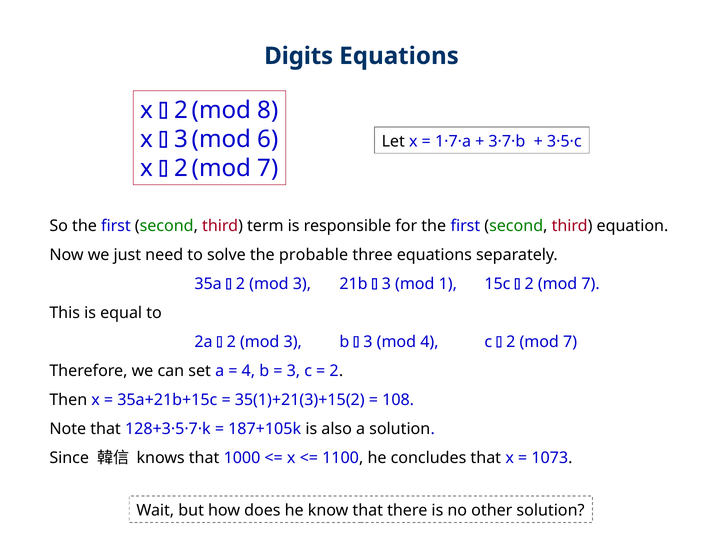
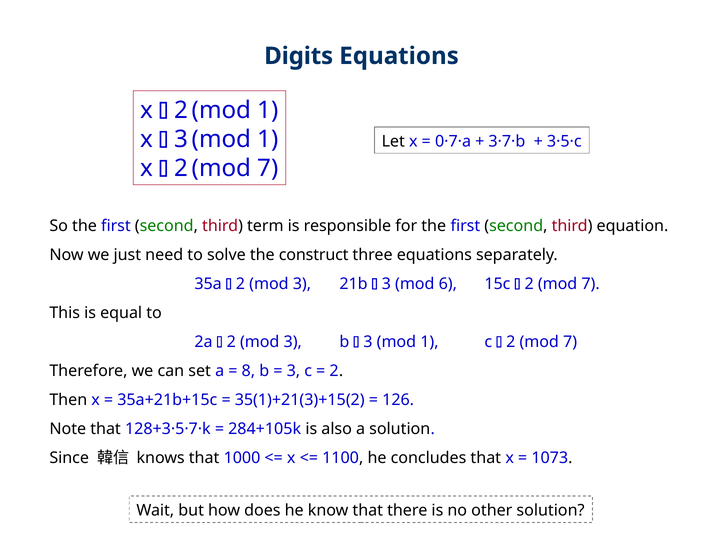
2 mod 8: 8 -> 1 (268, 110)
6: 6 -> 1 (268, 139)
1·7·a: 1·7·a -> 0·7·a (453, 141)
probable: probable -> construct (314, 255)
1: 1 -> 6 (448, 284)
4: 4 -> 1 (429, 342)
4: 4 -> 8 (248, 371)
108: 108 -> 126 (398, 400)
187+105k: 187+105k -> 284+105k (265, 429)
